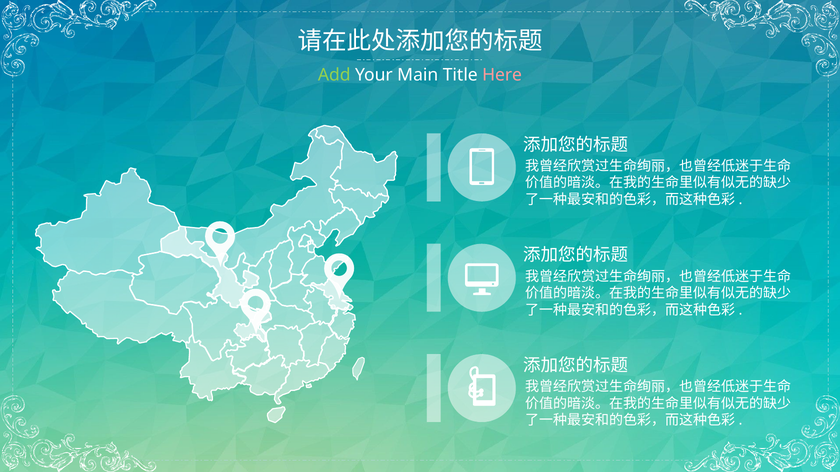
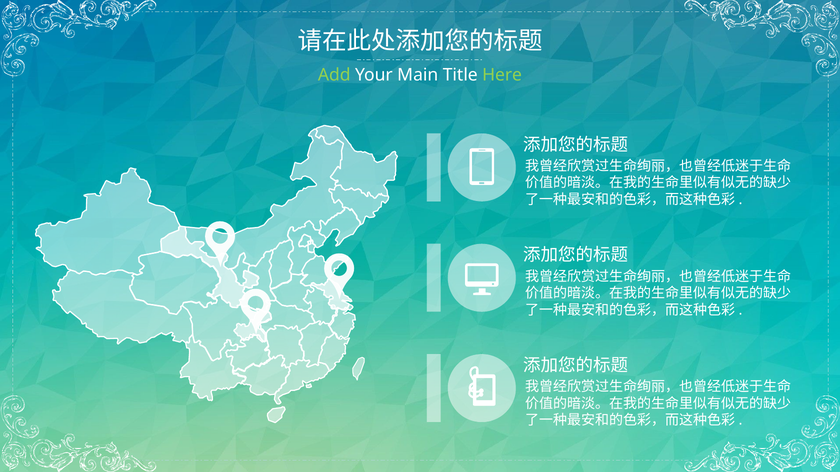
Here colour: pink -> light green (502, 75)
